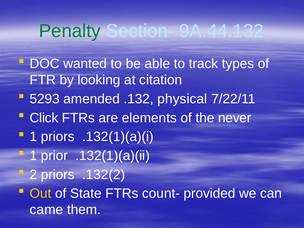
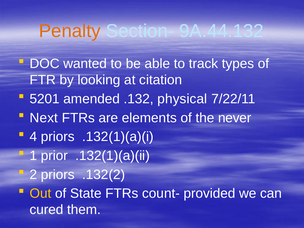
Penalty colour: green -> orange (70, 31)
5293: 5293 -> 5201 (45, 99)
Click: Click -> Next (44, 118)
1: 1 -> 4 (33, 137)
came: came -> cured (47, 210)
